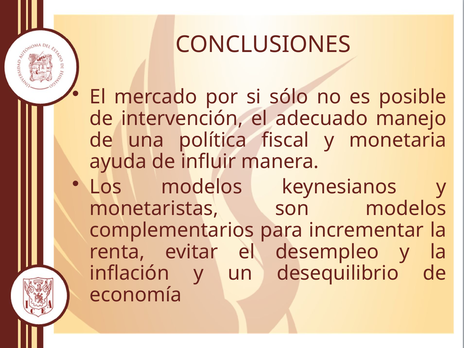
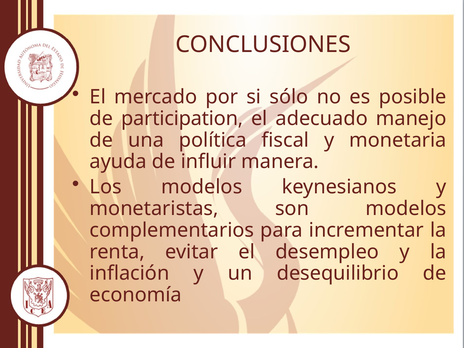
intervención: intervención -> participation (182, 119)
